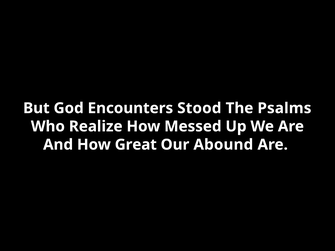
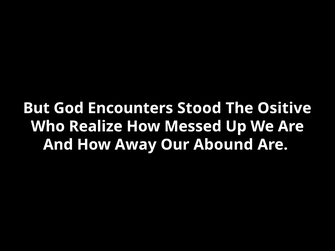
Psalms: Psalms -> Ositive (284, 108)
Great: Great -> Away (136, 145)
